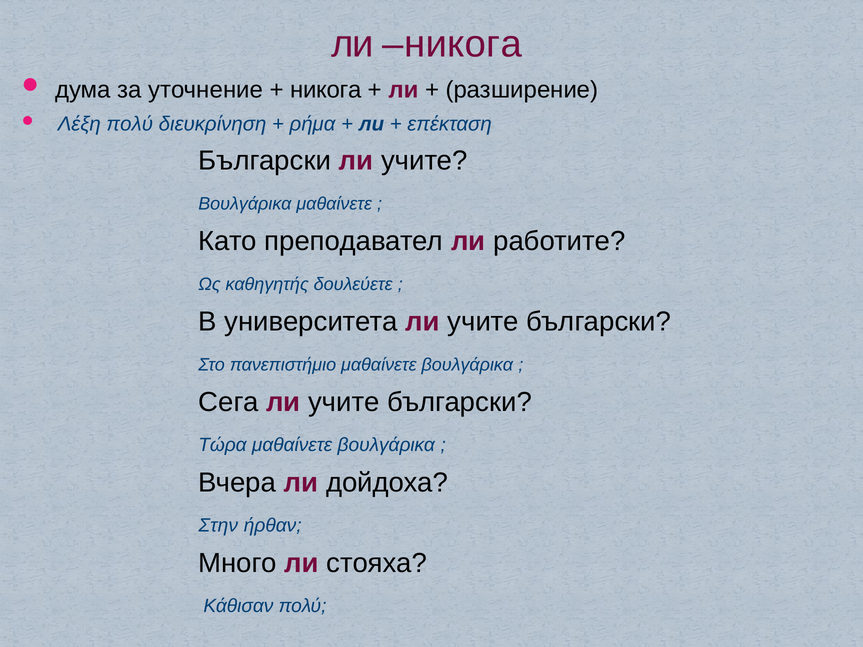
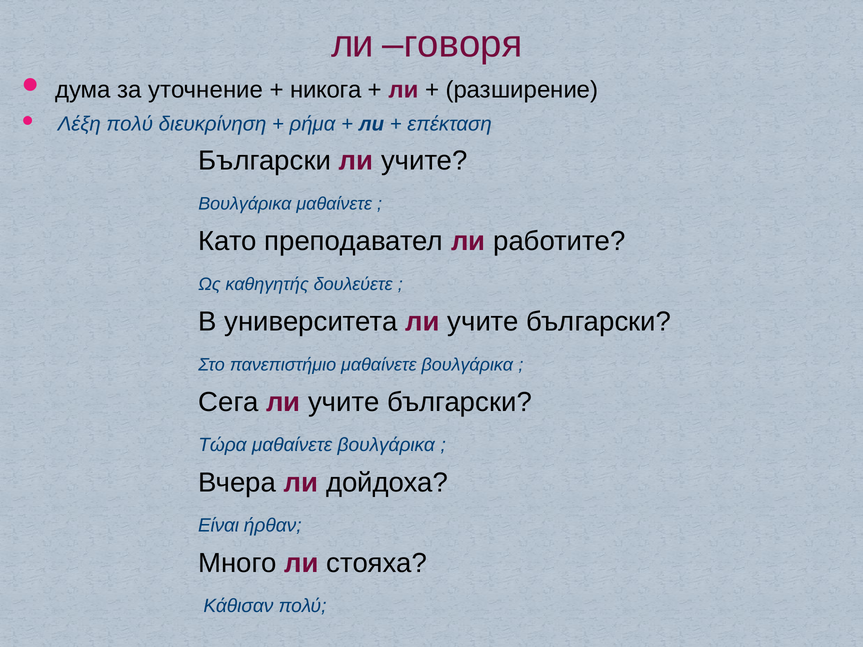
ли никога: никога -> говоря (452, 44)
Στην: Στην -> Είναι (219, 526)
